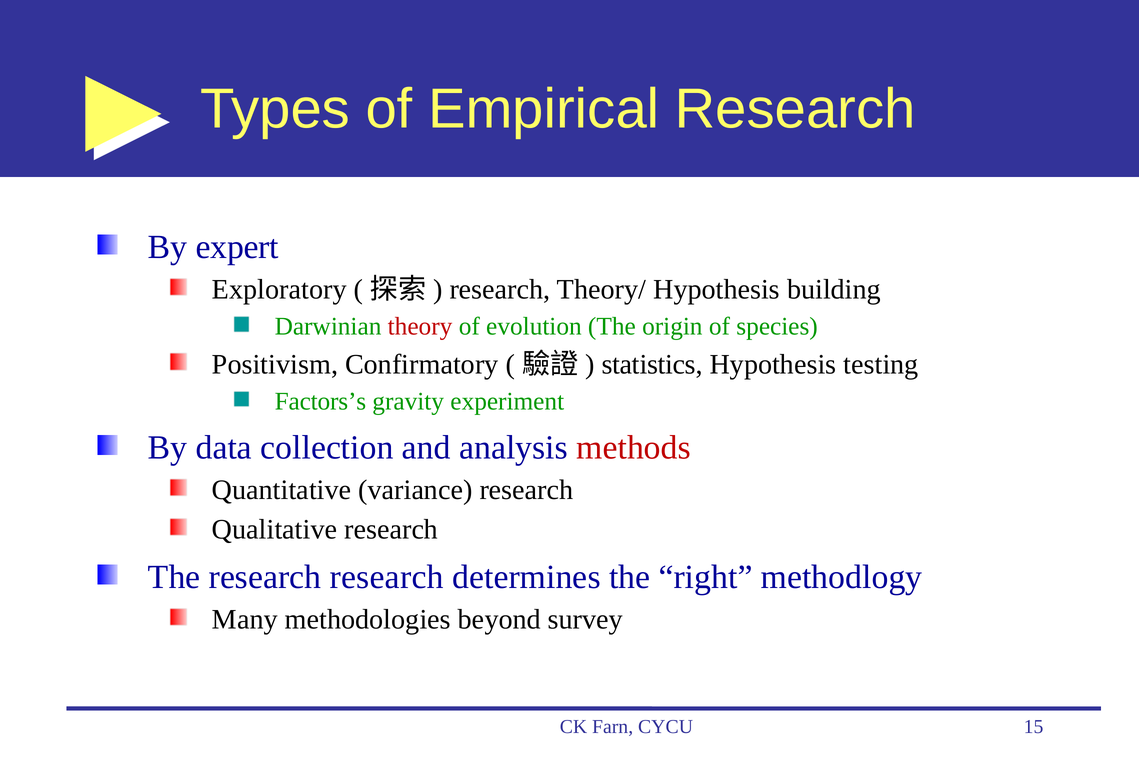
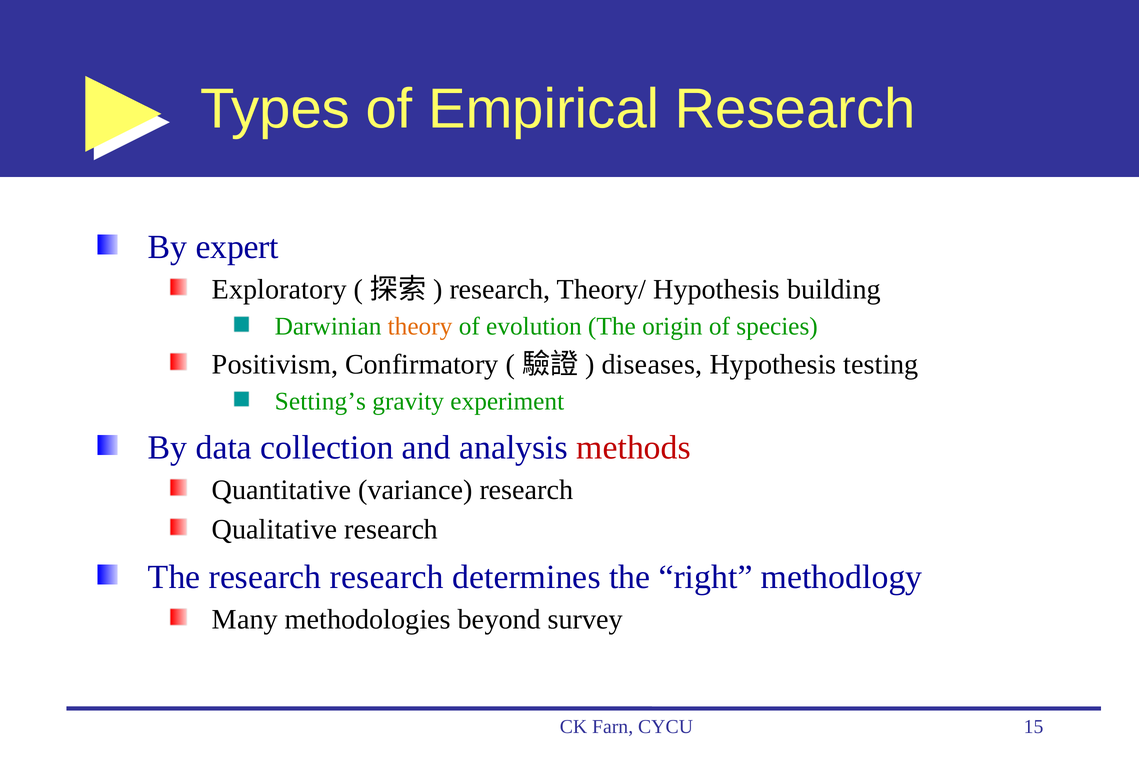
theory colour: red -> orange (420, 326)
statistics: statistics -> diseases (652, 364)
Factors’s: Factors’s -> Setting’s (320, 401)
